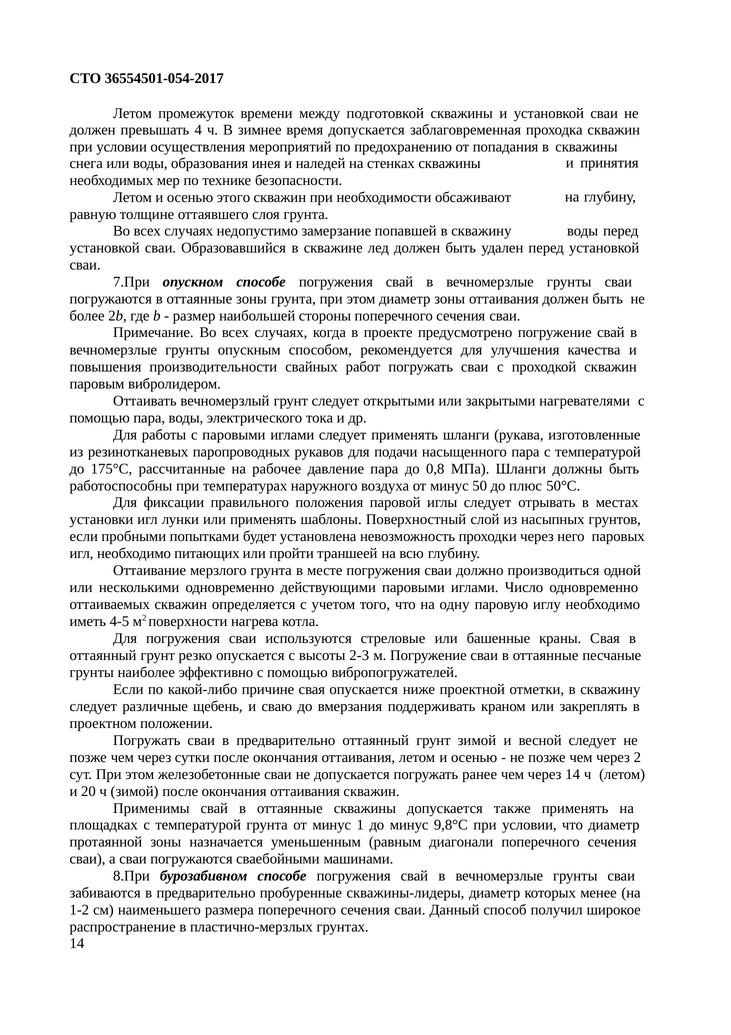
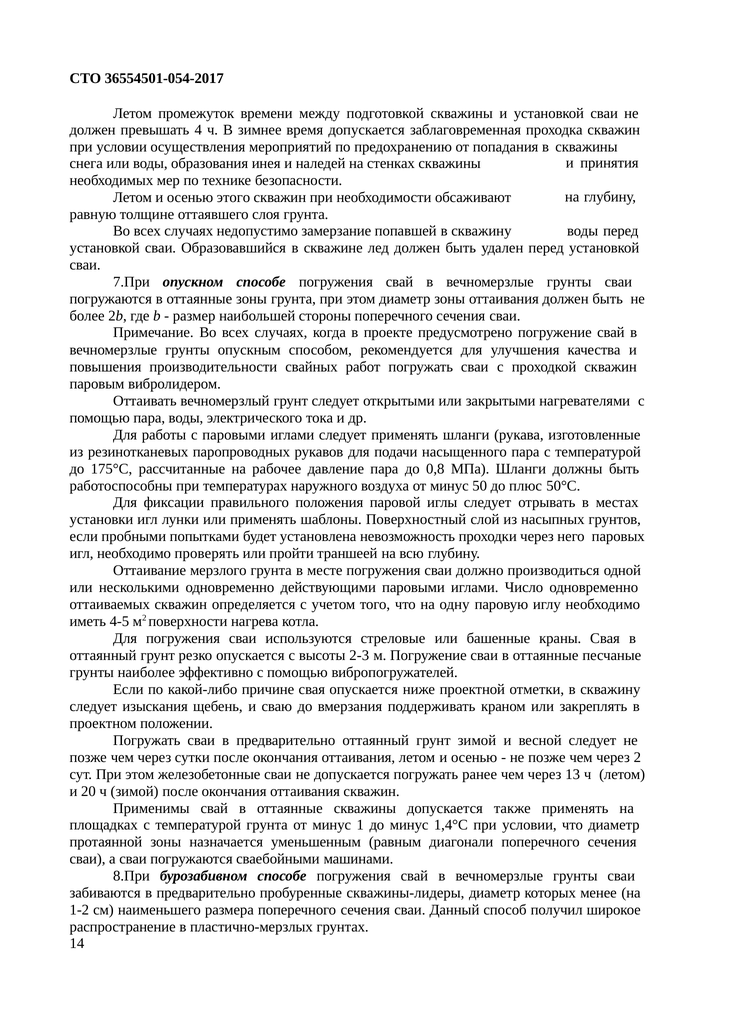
питающих: питающих -> проверять (207, 553)
различные: различные -> изыскания (155, 706)
через 14: 14 -> 13 (573, 774)
9,8°С: 9,8°С -> 1,4°С (451, 825)
